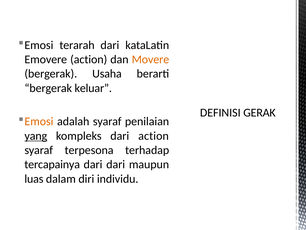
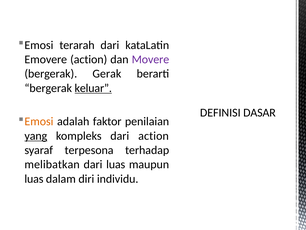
Movere colour: orange -> purple (150, 59)
Usaha: Usaha -> Gerak (107, 74)
keluar underline: none -> present (93, 88)
GERAK: GERAK -> DASAR (259, 112)
adalah syaraf: syaraf -> faktor (107, 121)
tercapainya: tercapainya -> melibatkan (52, 164)
dari dari: dari -> luas (116, 164)
